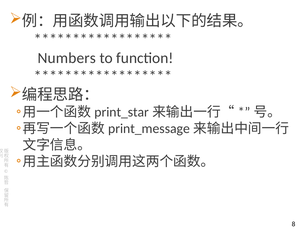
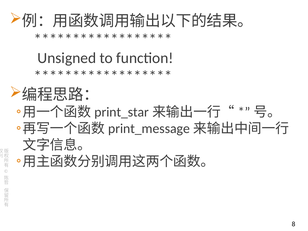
Numbers: Numbers -> Unsigned (67, 58)
